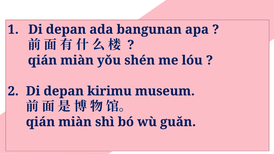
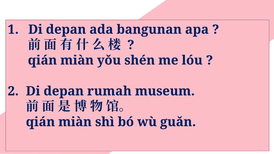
kirimu: kirimu -> rumah (109, 91)
